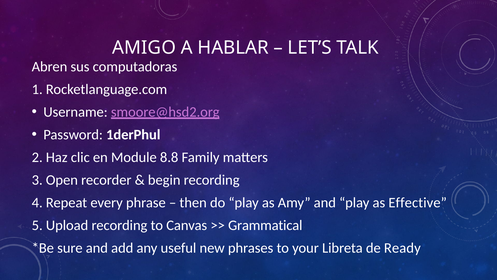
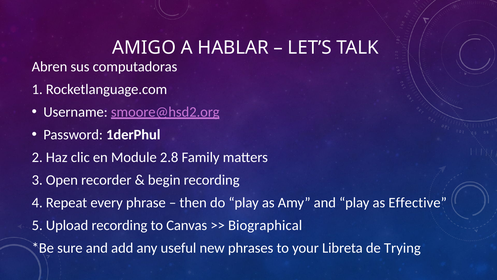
8.8: 8.8 -> 2.8 (169, 157)
Grammatical: Grammatical -> Biographical (265, 225)
Ready: Ready -> Trying (402, 248)
